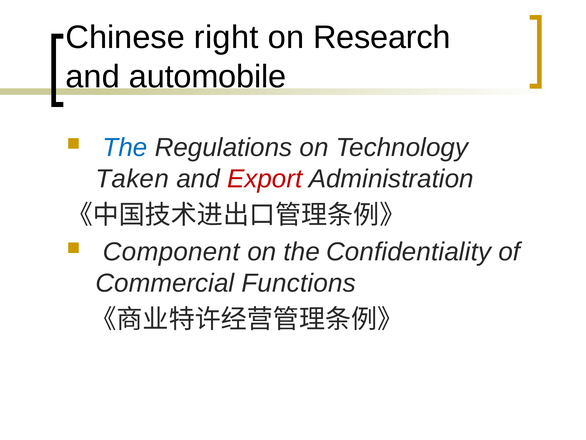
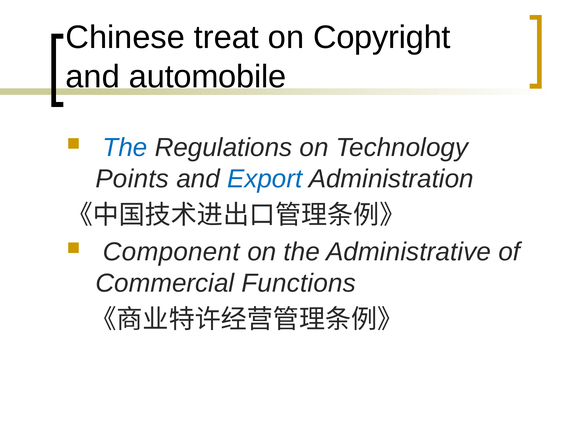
right: right -> treat (226, 37)
Research: Research -> Copyright (382, 37)
Taken: Taken -> Points (132, 179)
Export colour: red -> blue (265, 179)
Confidentiality: Confidentiality -> Administrative (409, 252)
